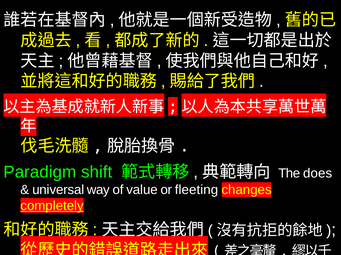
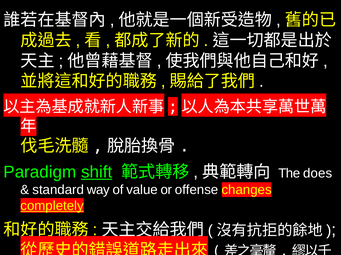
shift underline: none -> present (97, 172)
universal: universal -> standard (58, 190)
fleeting: fleeting -> offense (197, 190)
